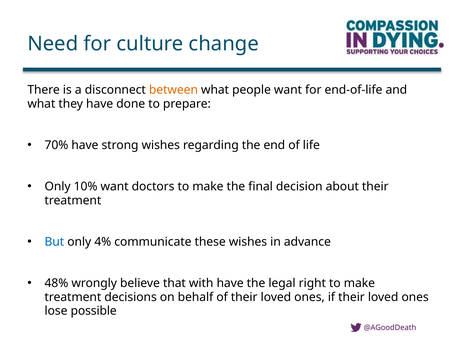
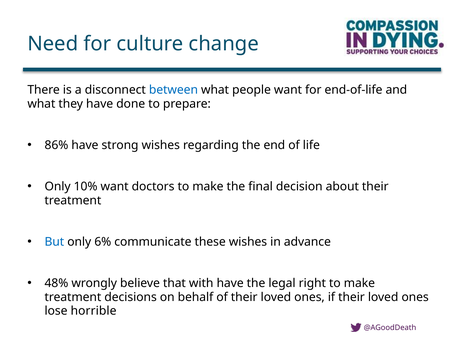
between colour: orange -> blue (173, 90)
70%: 70% -> 86% (56, 145)
4%: 4% -> 6% (103, 242)
possible: possible -> horrible (94, 311)
